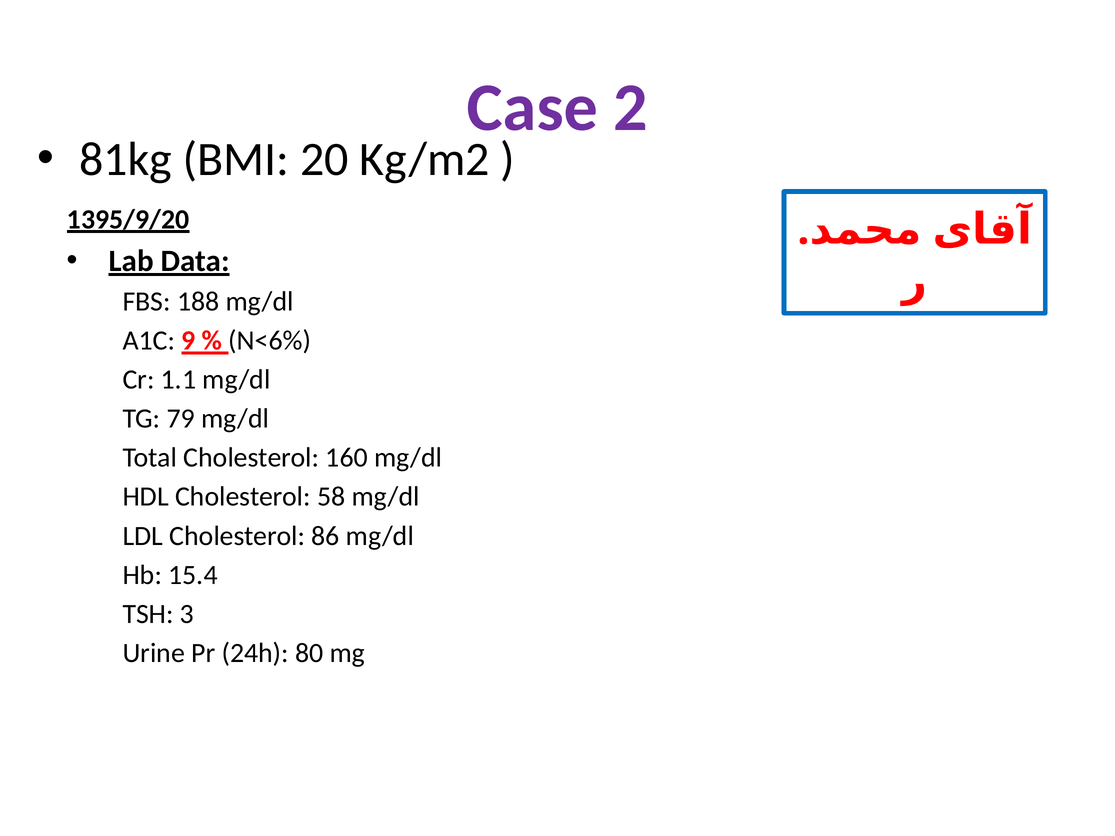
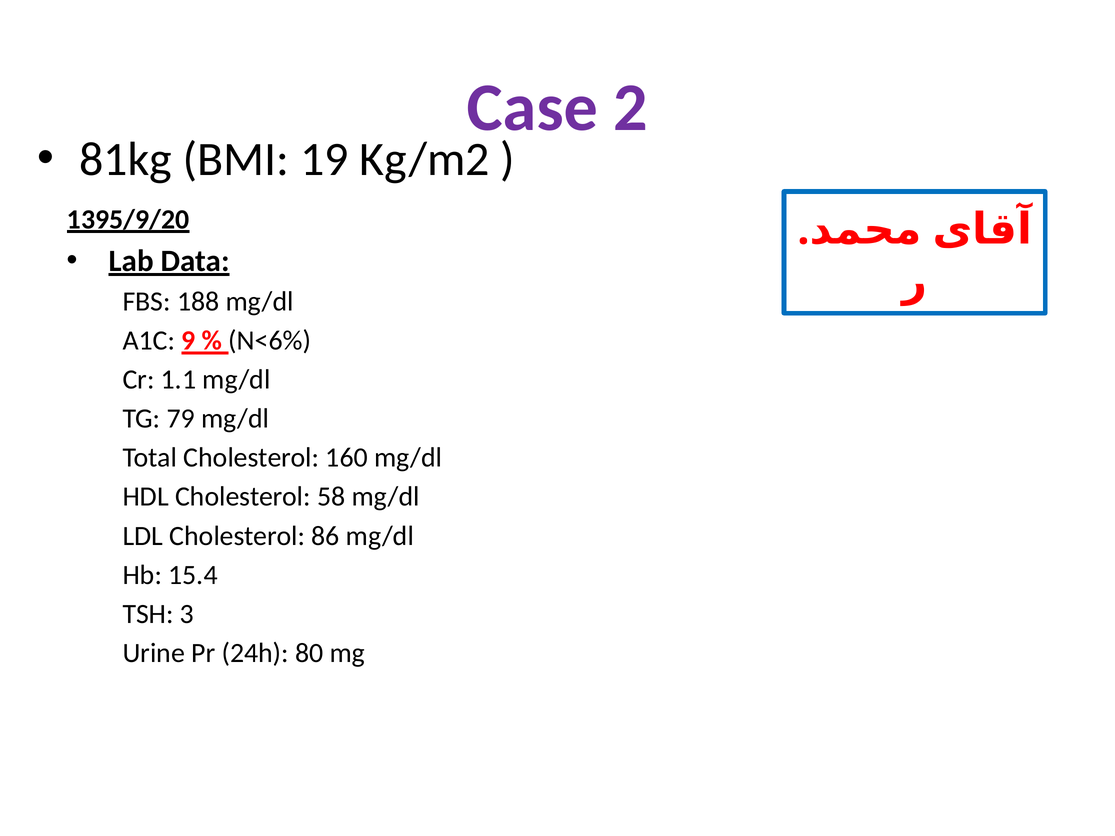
20: 20 -> 19 (324, 160)
